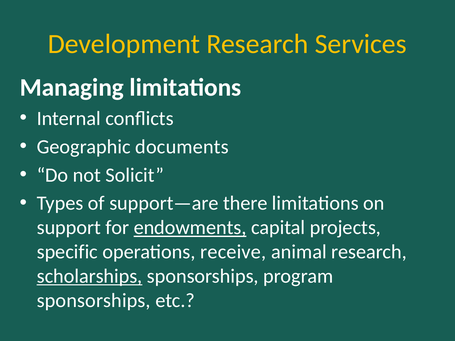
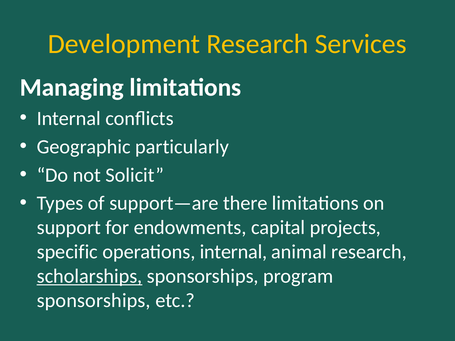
documents: documents -> particularly (182, 147)
endowments underline: present -> none (190, 228)
operations receive: receive -> internal (233, 252)
